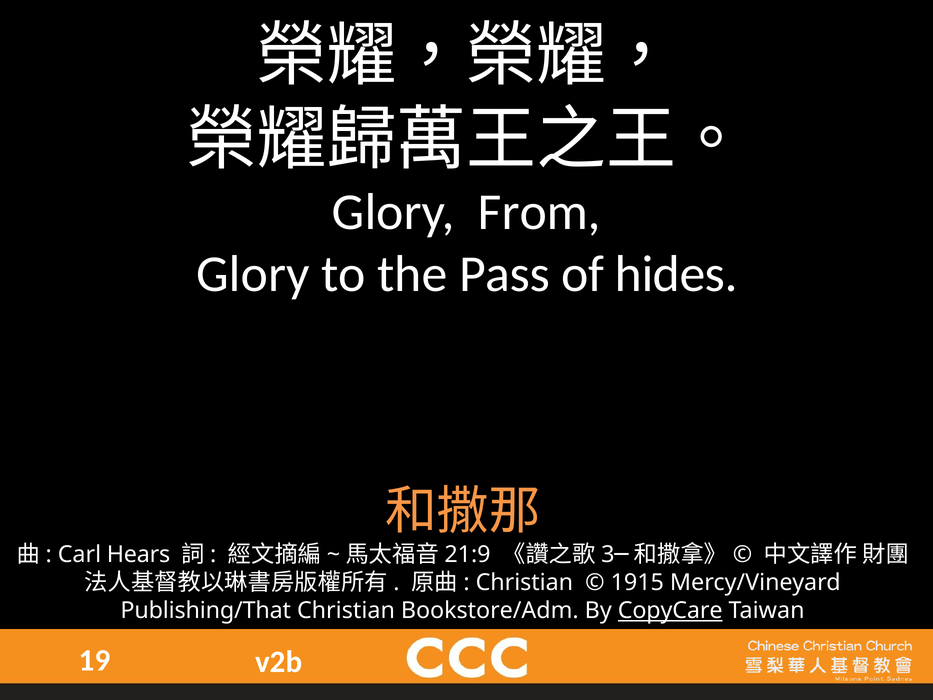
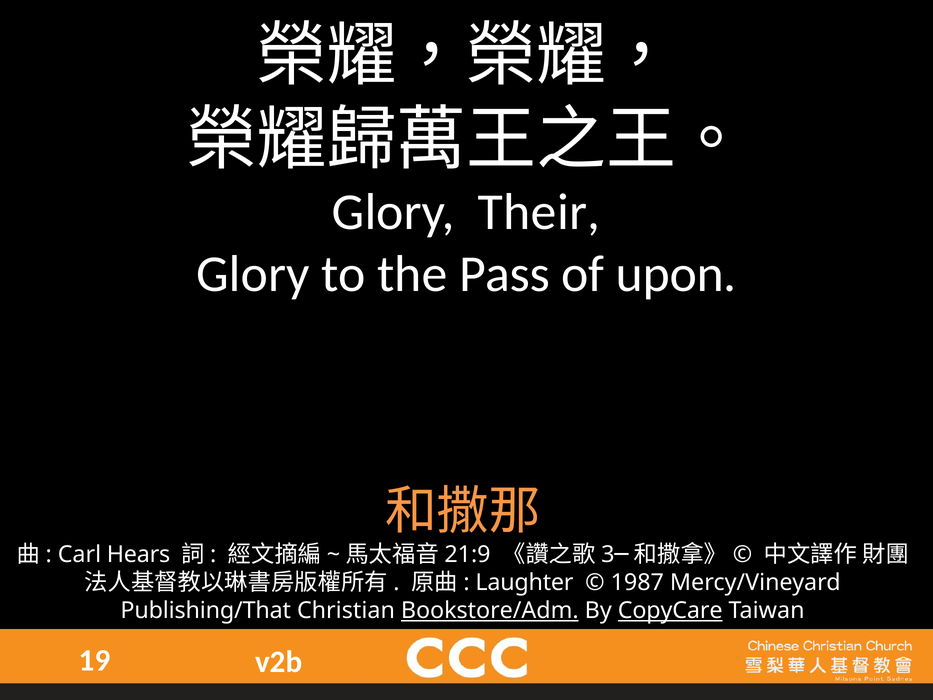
From: From -> Their (539, 212)
hides: hides -> upon (676, 274)
Christian: Christian -> Laughter (524, 582)
1915: 1915 -> 1987 (637, 582)
Bookstore/Adm underline: none -> present (490, 610)
